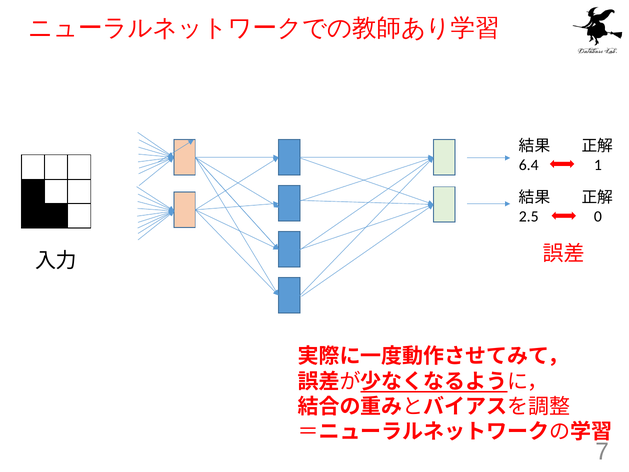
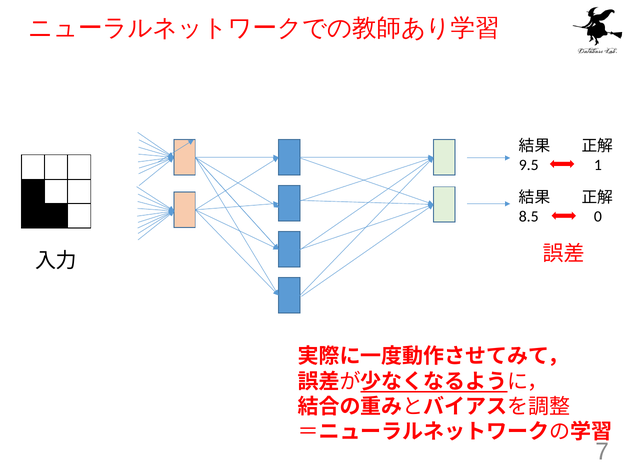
6.4: 6.4 -> 9.5 (529, 165)
2.5: 2.5 -> 8.5 (529, 216)
